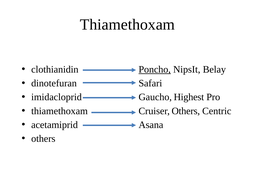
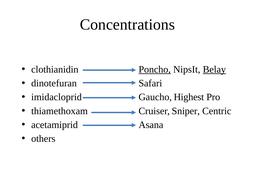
Thiamethoxam: Thiamethoxam -> Concentrations (127, 25)
Belay underline: none -> present (214, 70)
Cruiser Others: Others -> Sniper (186, 111)
